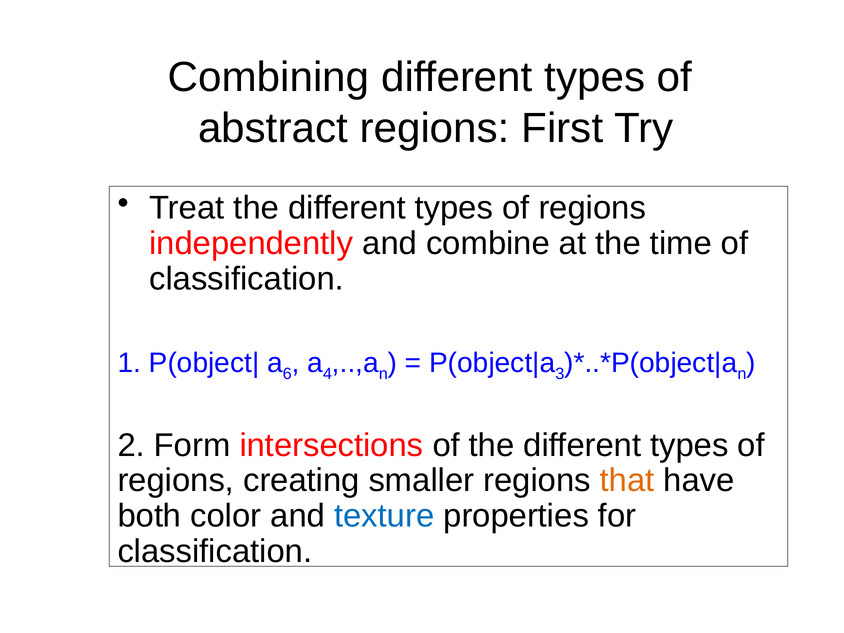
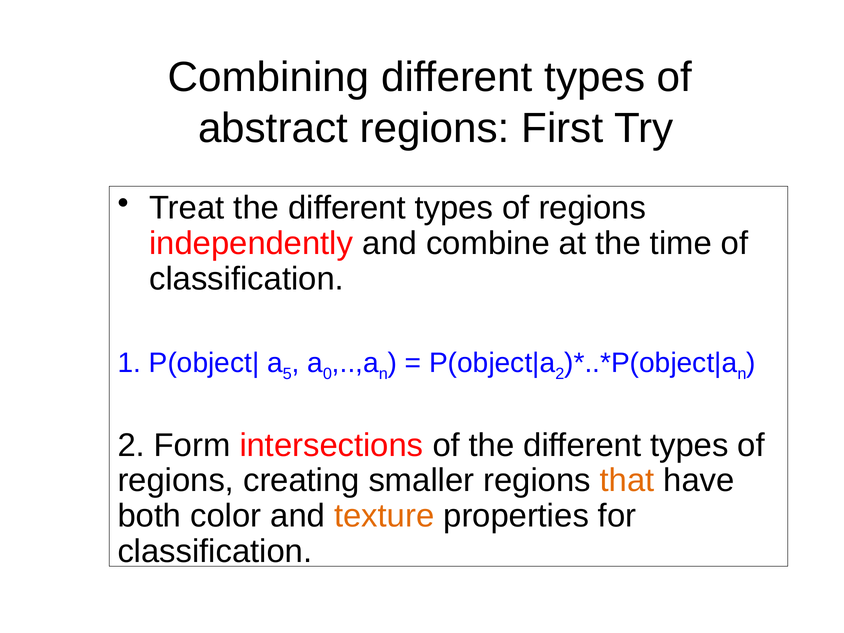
6: 6 -> 5 (287, 374)
4: 4 -> 0 (328, 374)
3: 3 -> 2 (560, 374)
texture colour: blue -> orange (384, 516)
